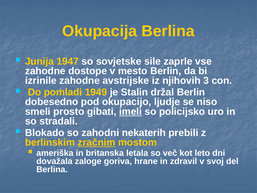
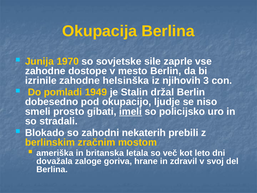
1947: 1947 -> 1970 (68, 61)
avstrijske: avstrijske -> helsinška (126, 81)
zračnim underline: present -> none (97, 142)
